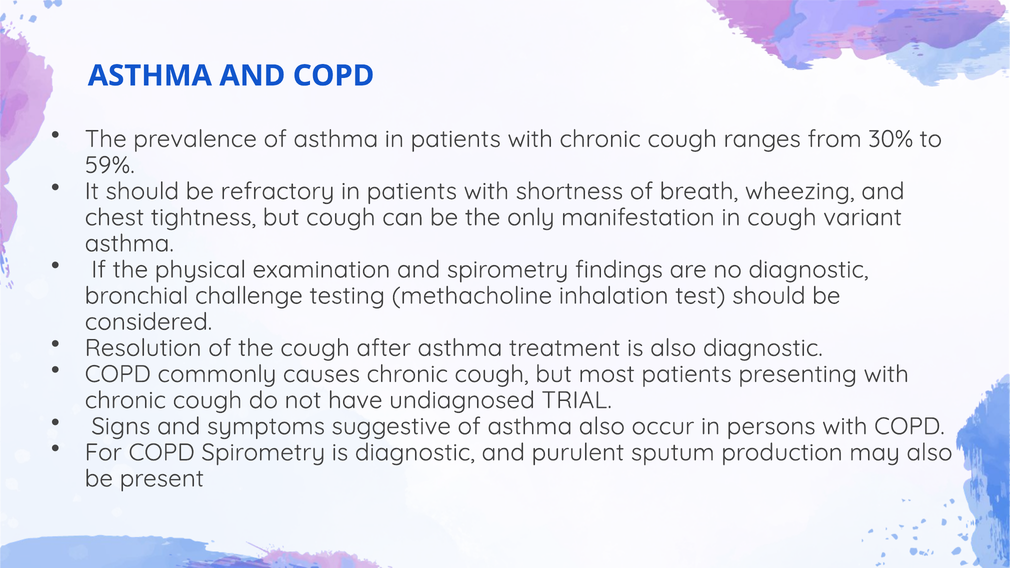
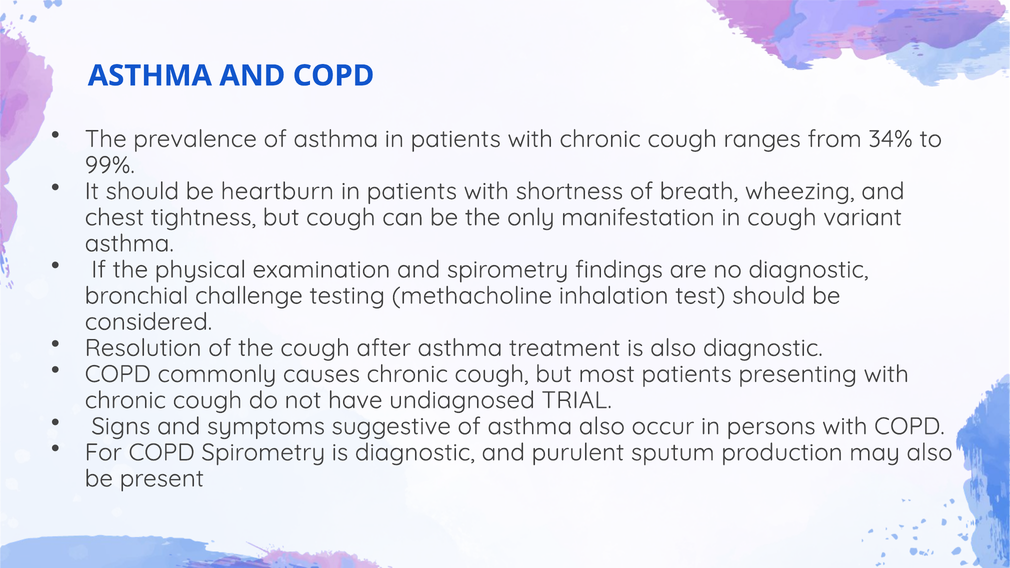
30%: 30% -> 34% (891, 139)
59%: 59% -> 99% (110, 165)
refractory: refractory -> heartburn (277, 191)
